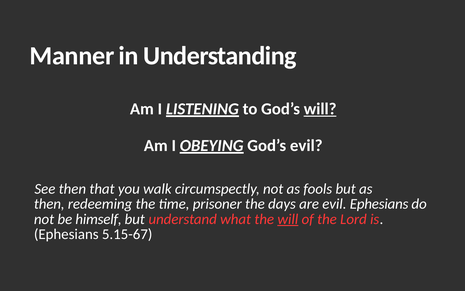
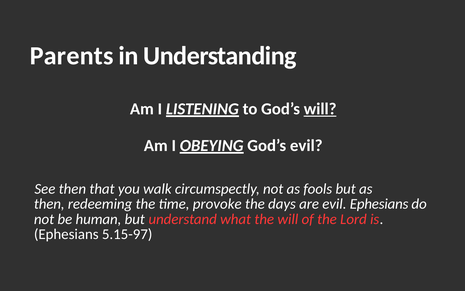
Manner: Manner -> Parents (72, 56)
prisoner: prisoner -> provoke (217, 204)
himself: himself -> human (98, 219)
will underline: present -> none (288, 219)
5.15-67: 5.15-67 -> 5.15-97 (127, 234)
